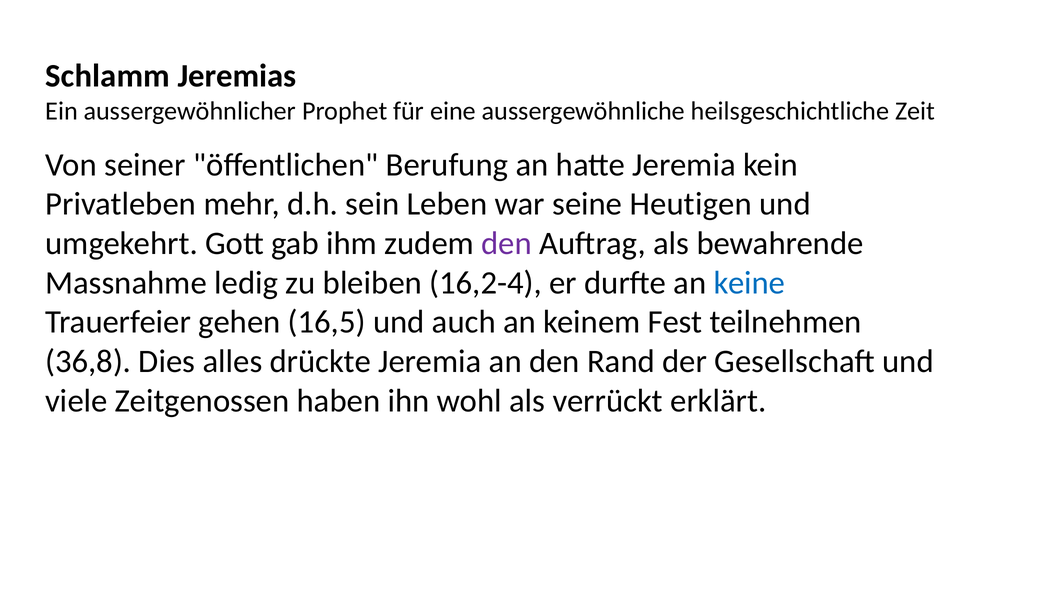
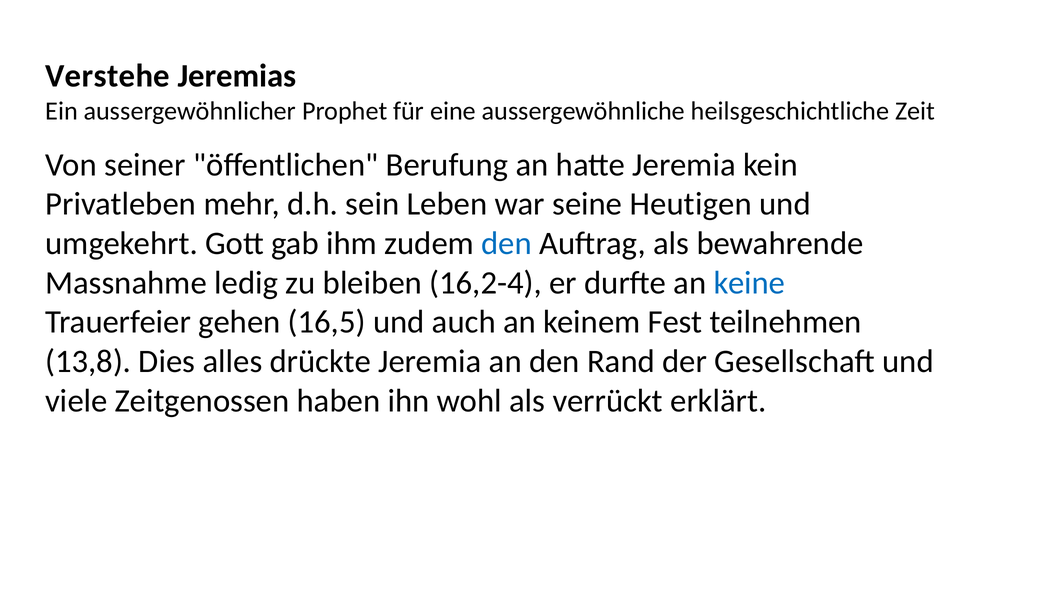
Schlamm: Schlamm -> Verstehe (108, 76)
den colour: purple -> blue (507, 243)
36,8: 36,8 -> 13,8 (88, 361)
